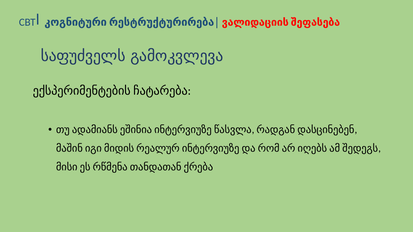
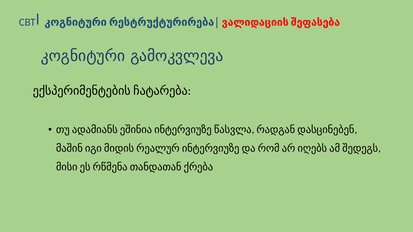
საფუძველს: საფუძველს -> კოგნიტური (83, 56)
